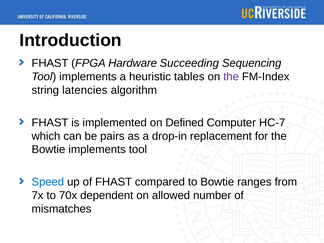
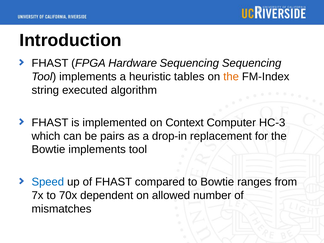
Hardware Succeeding: Succeeding -> Sequencing (189, 63)
the colour: purple -> orange (231, 77)
latencies: latencies -> executed (85, 90)
Defined: Defined -> Context (185, 123)
HC-7: HC-7 -> HC-3 (272, 123)
